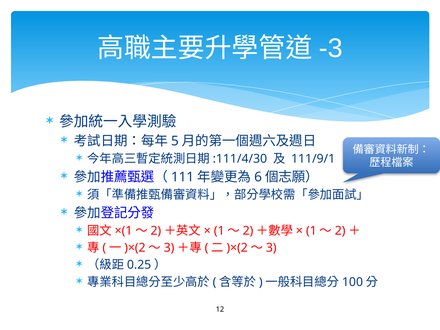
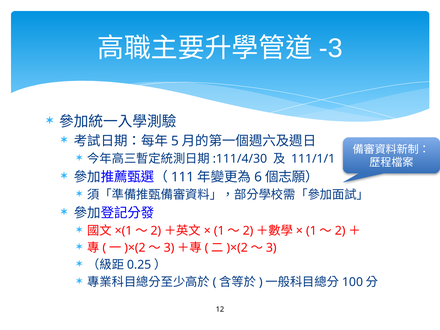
111/9/1: 111/9/1 -> 111/1/1 (313, 159)
